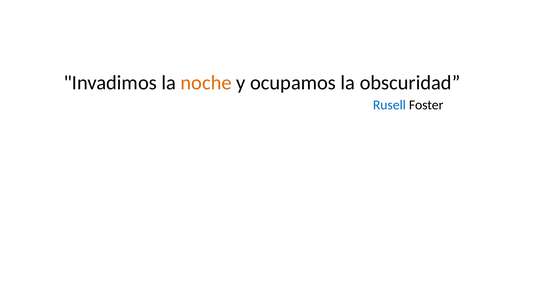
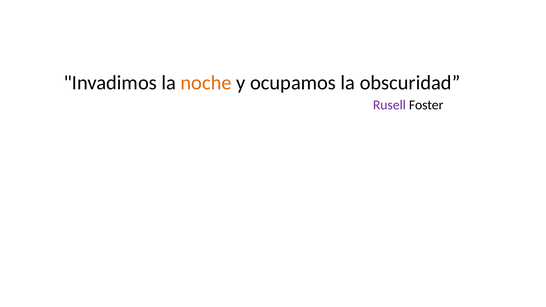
Rusell colour: blue -> purple (389, 105)
